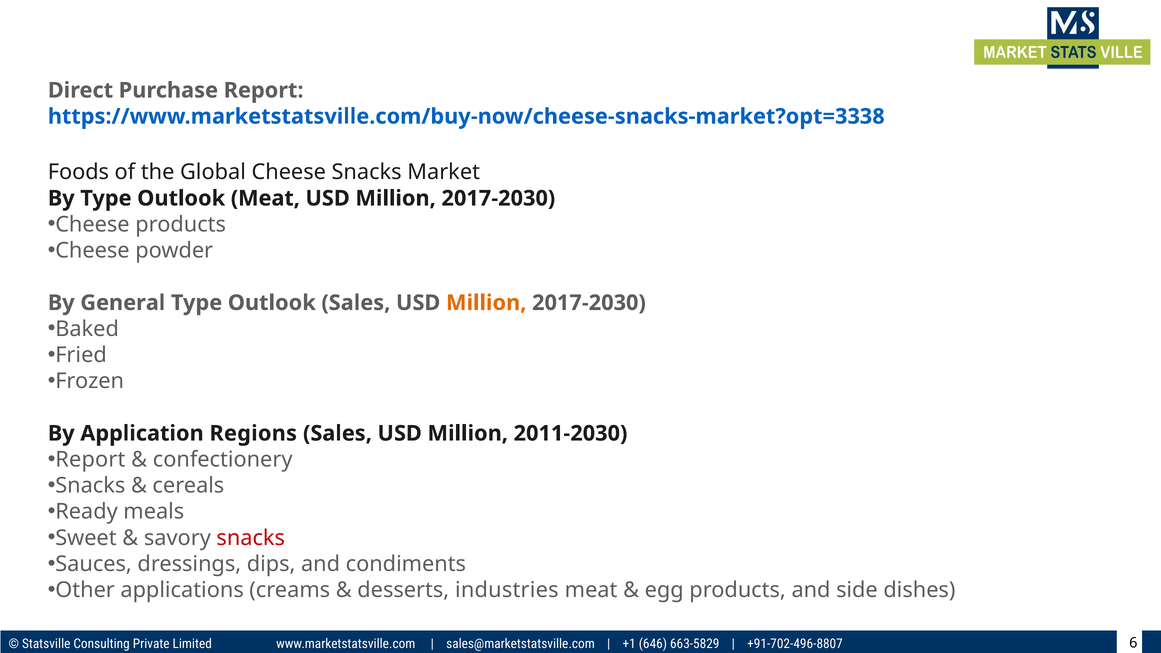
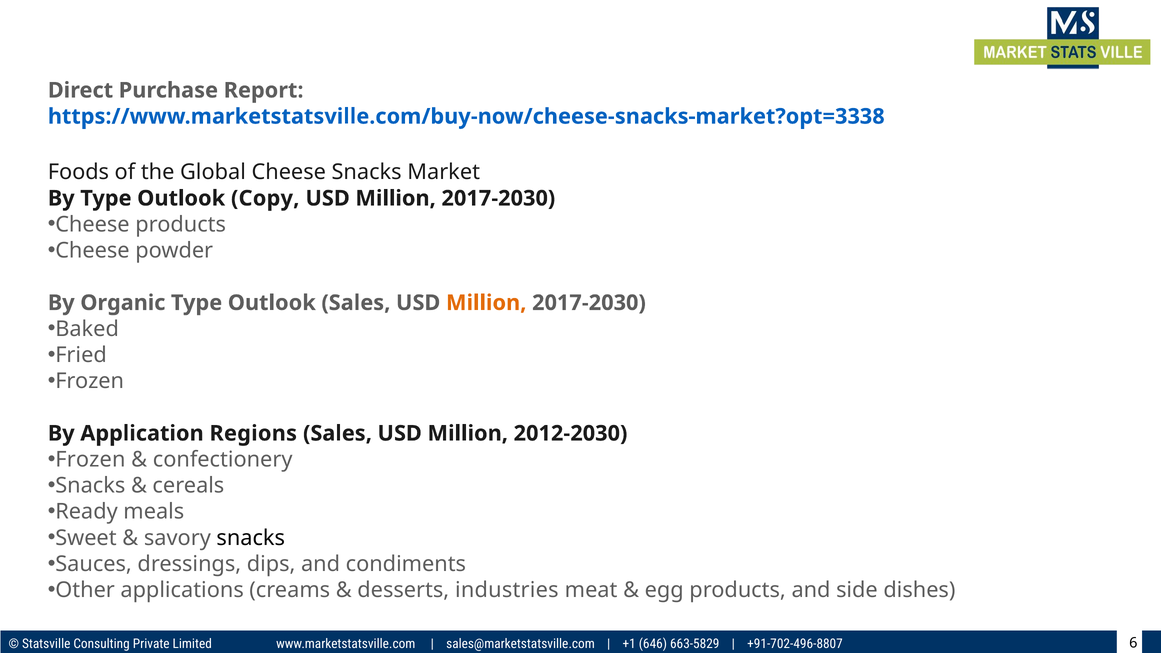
Outlook Meat: Meat -> Copy (265, 198)
General: General -> Organic (123, 303)
2011-2030: 2011-2030 -> 2012-2030 (571, 433)
Report: Report -> Frozen (90, 460)
snacks colour: red -> black (251, 538)
